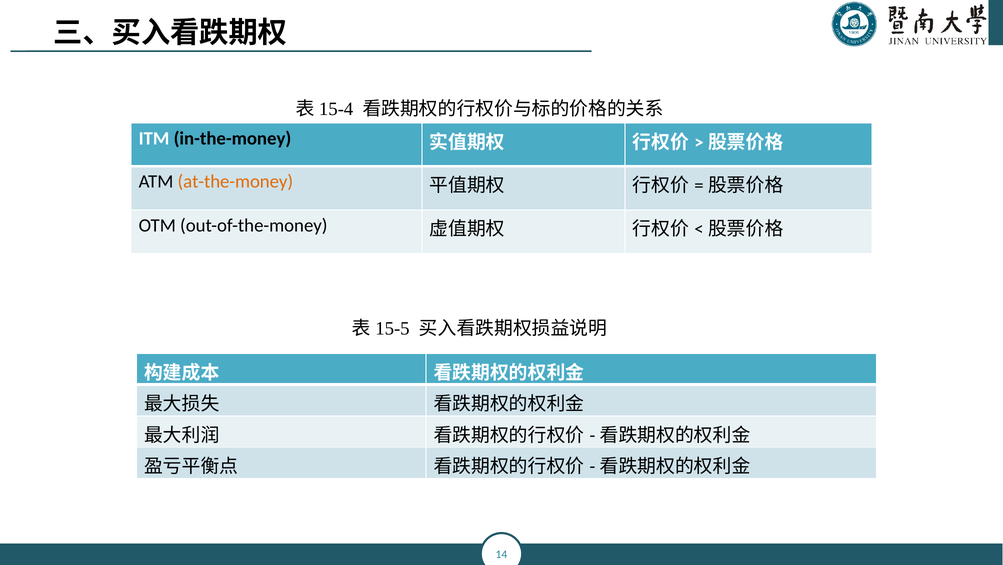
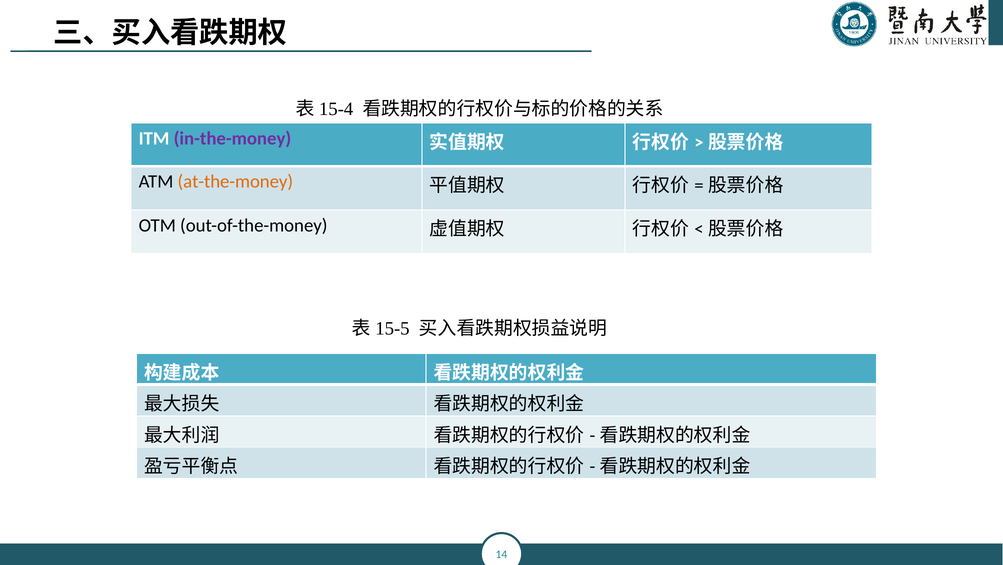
in-the-money colour: black -> purple (232, 138)
